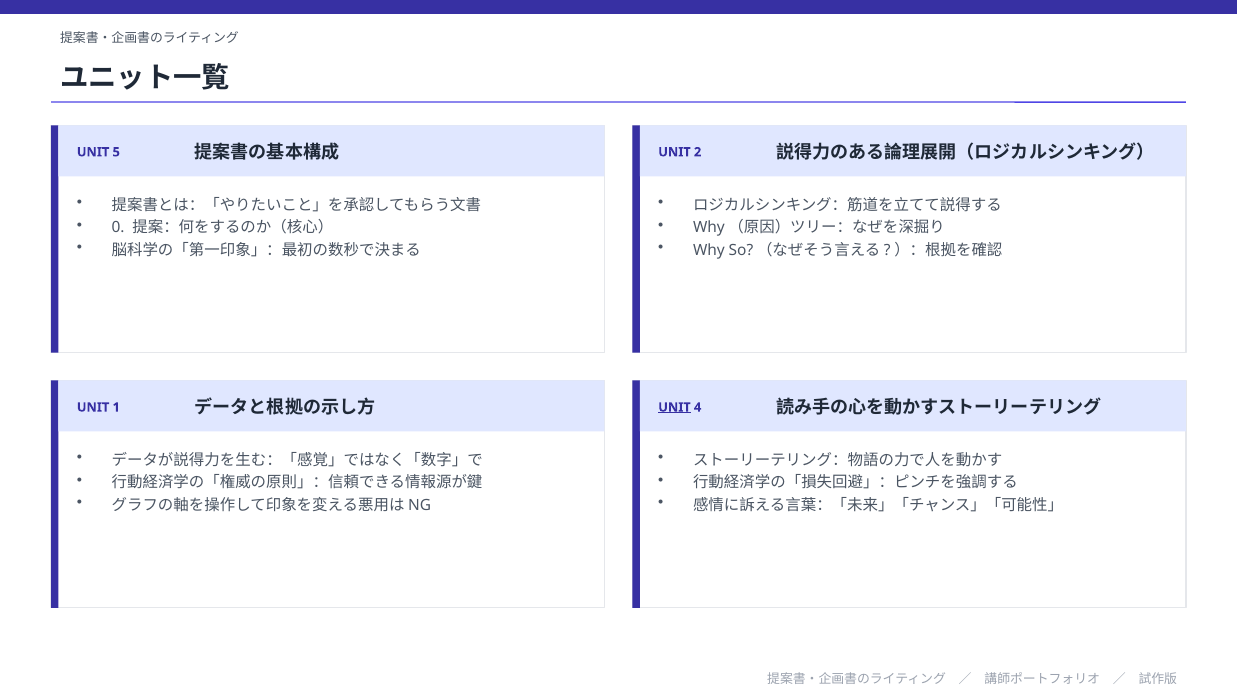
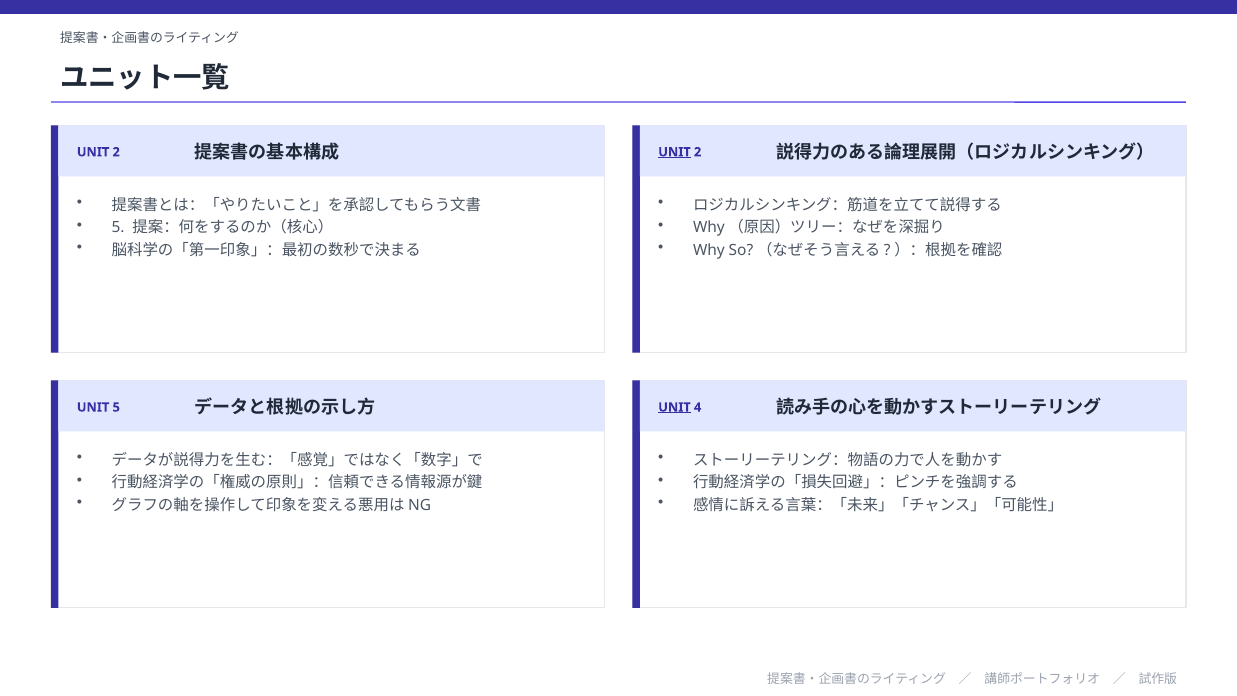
5: 5 -> 2 (116, 152)
UNIT underline: none -> present (674, 152)
0: 0 -> 5 (118, 227)
UNIT 1: 1 -> 5 (116, 407)
